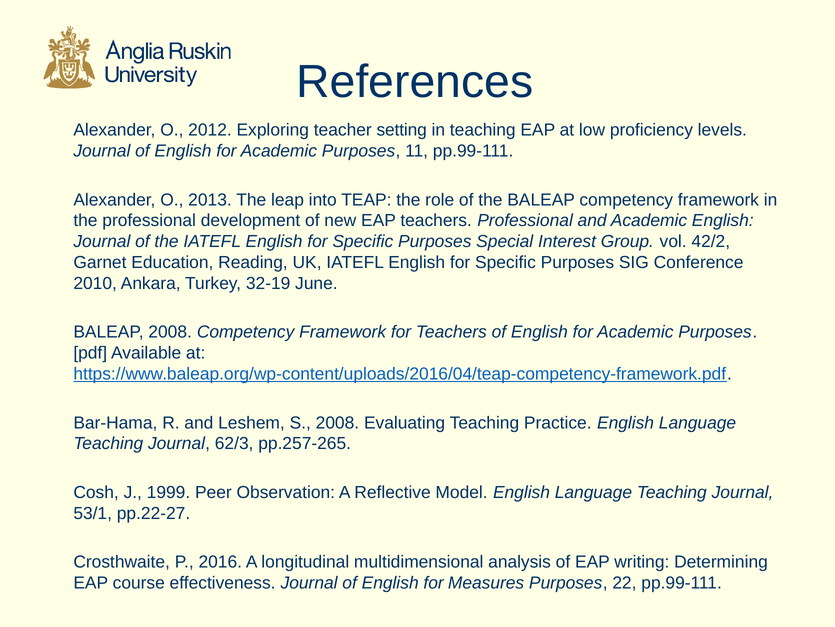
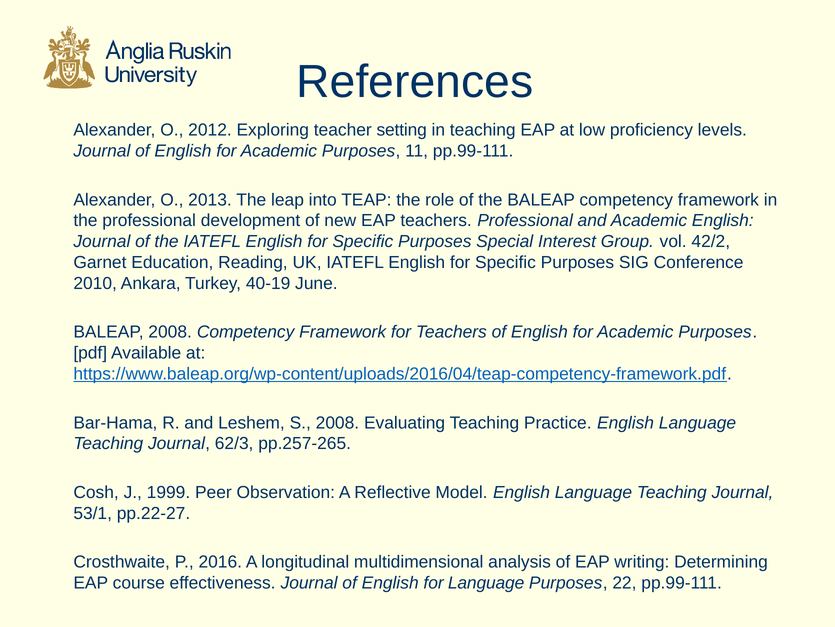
32-19: 32-19 -> 40-19 (268, 283)
for Measures: Measures -> Language (486, 582)
